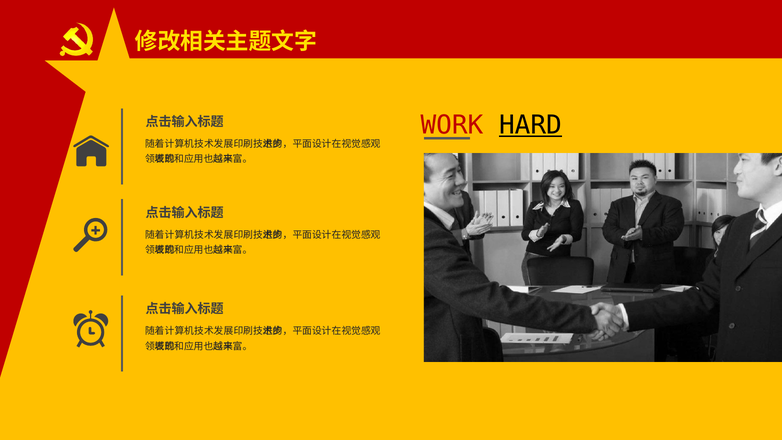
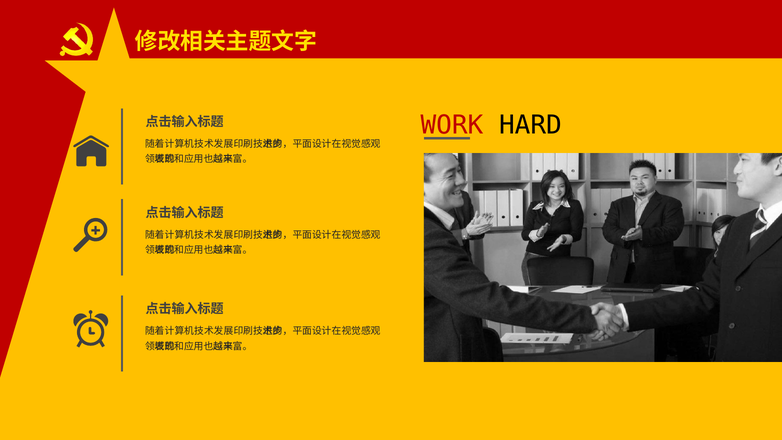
HARD underline: present -> none (530, 125)
